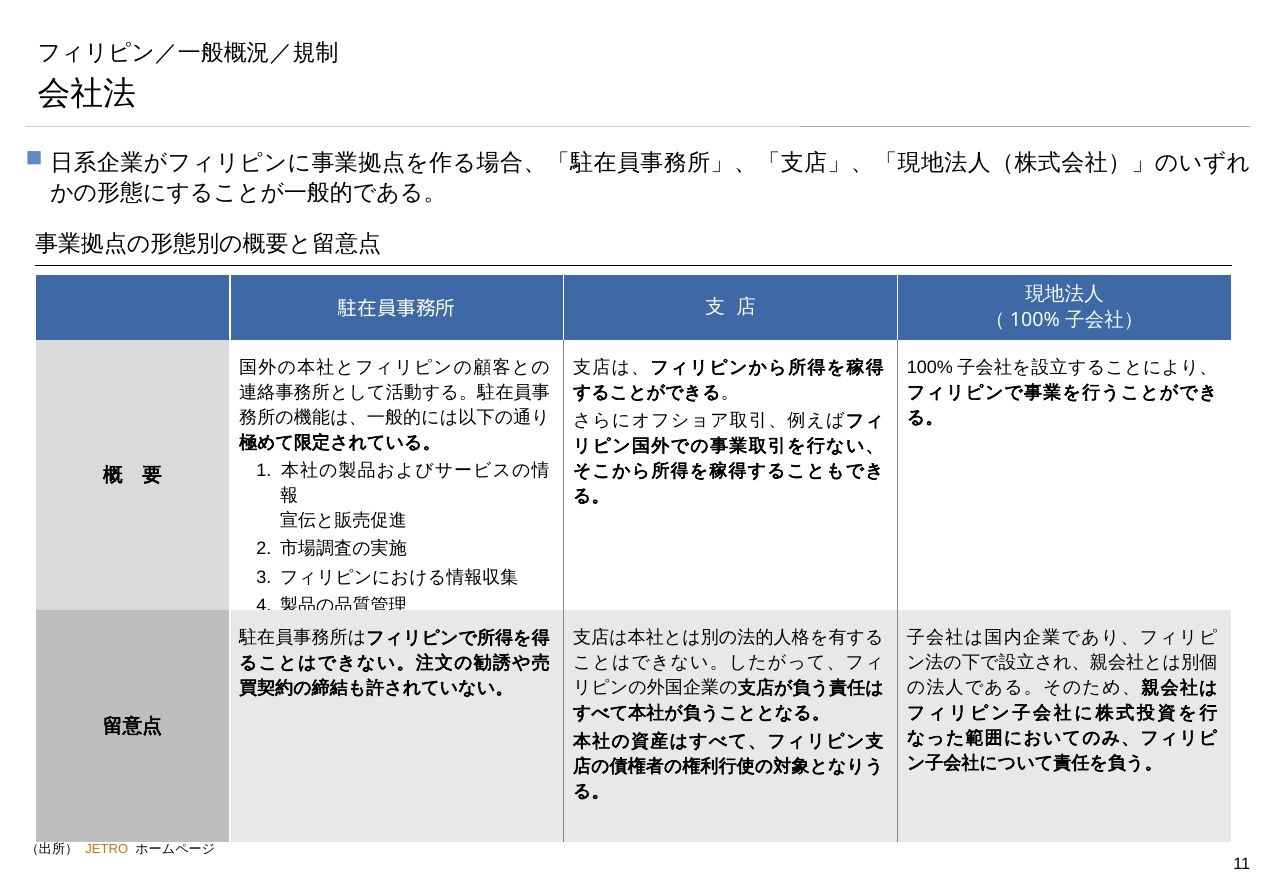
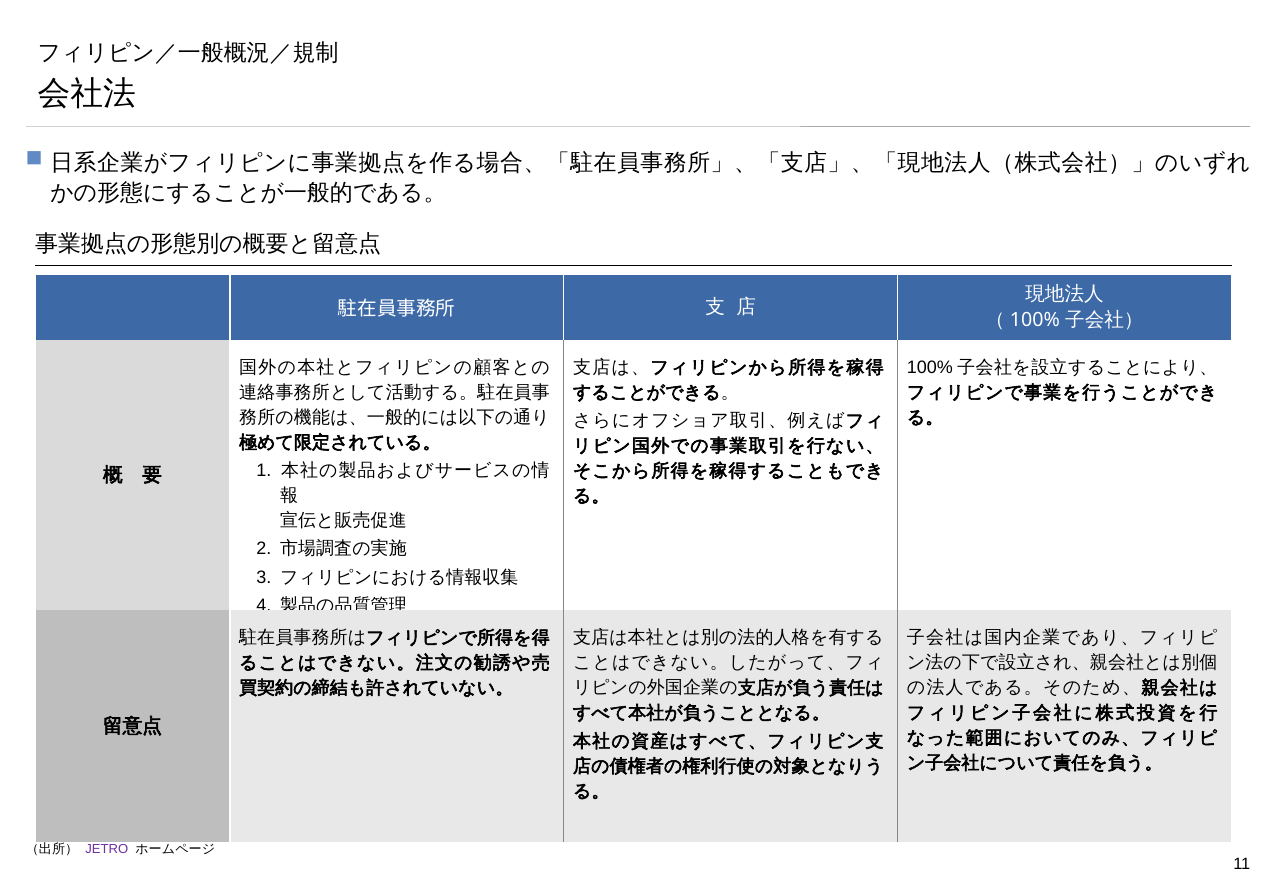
JETRO colour: orange -> purple (107, 849)
